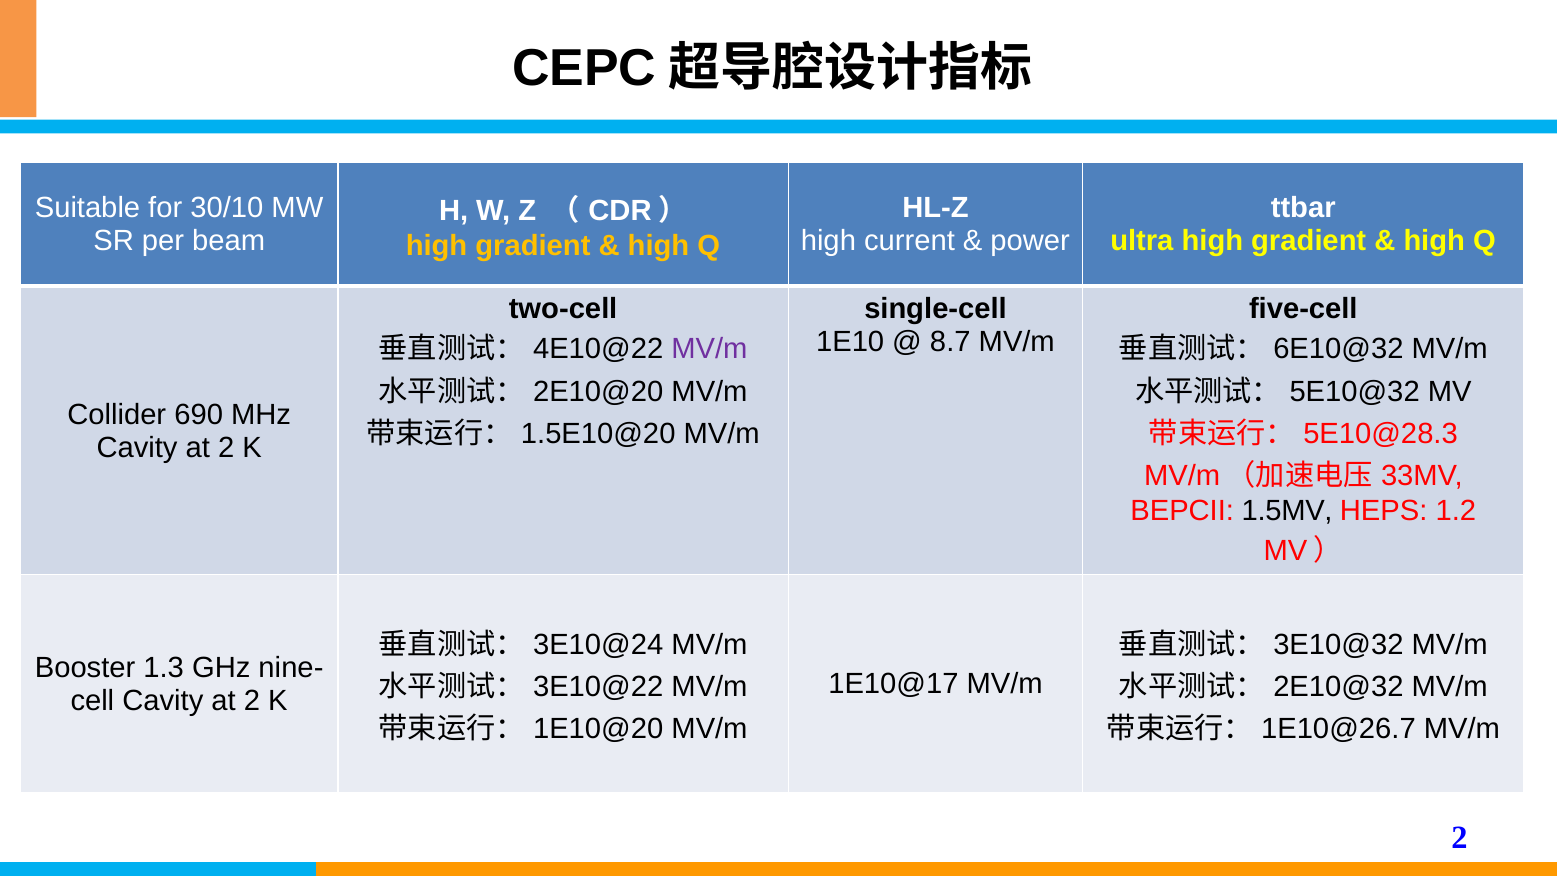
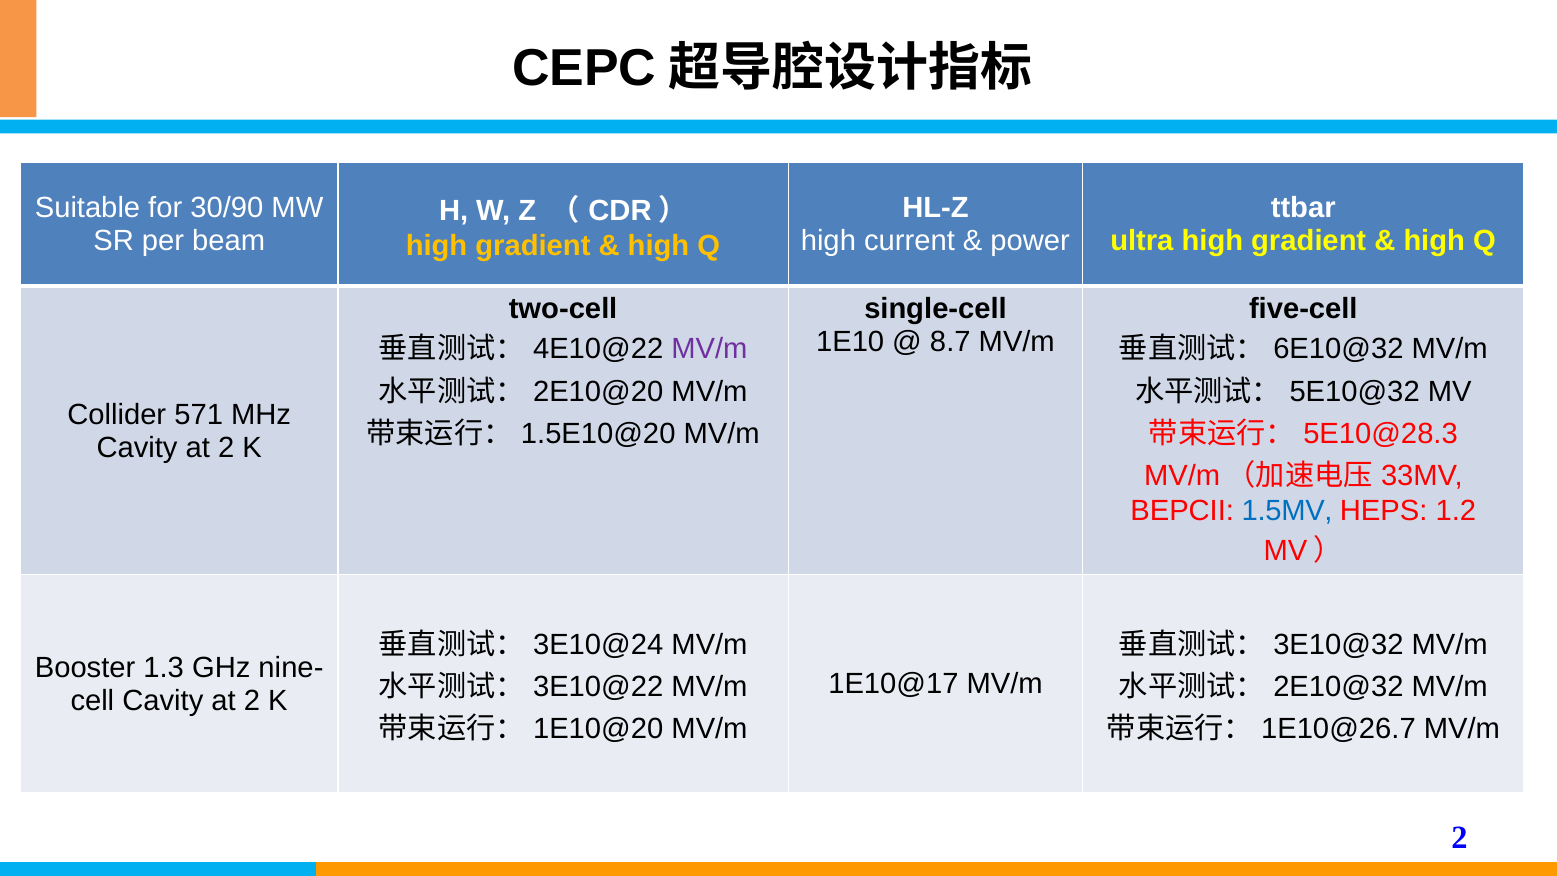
30/10: 30/10 -> 30/90 (227, 208)
690: 690 -> 571 (199, 415)
1.5MV colour: black -> blue (1287, 511)
